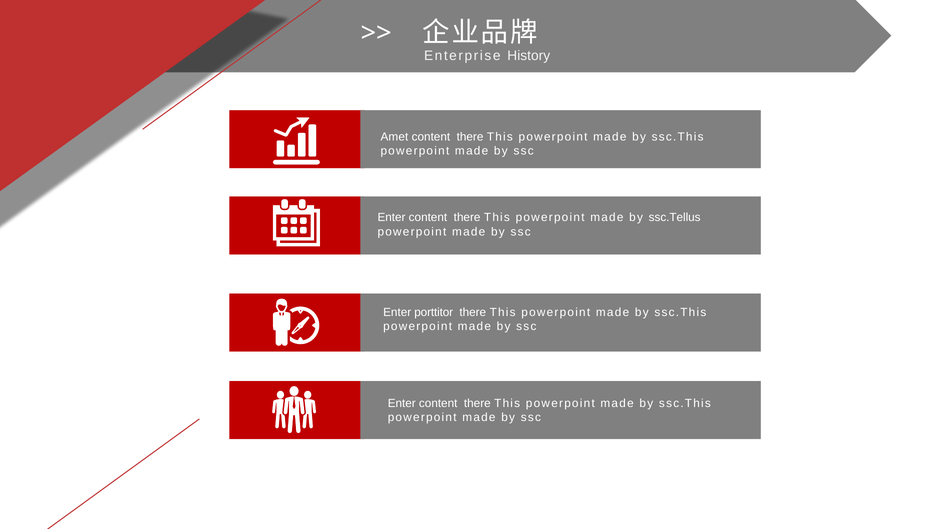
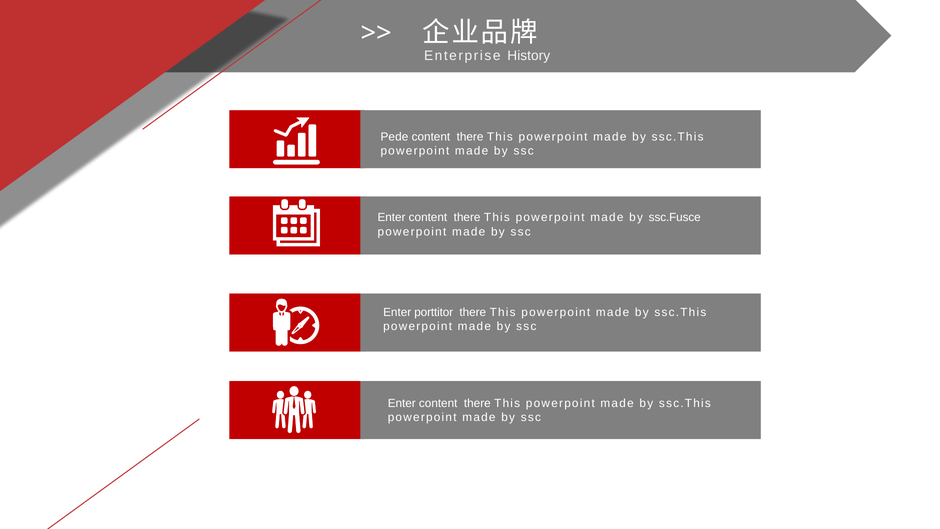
Amet: Amet -> Pede (394, 137)
ssc.Tellus: ssc.Tellus -> ssc.Fusce (675, 217)
